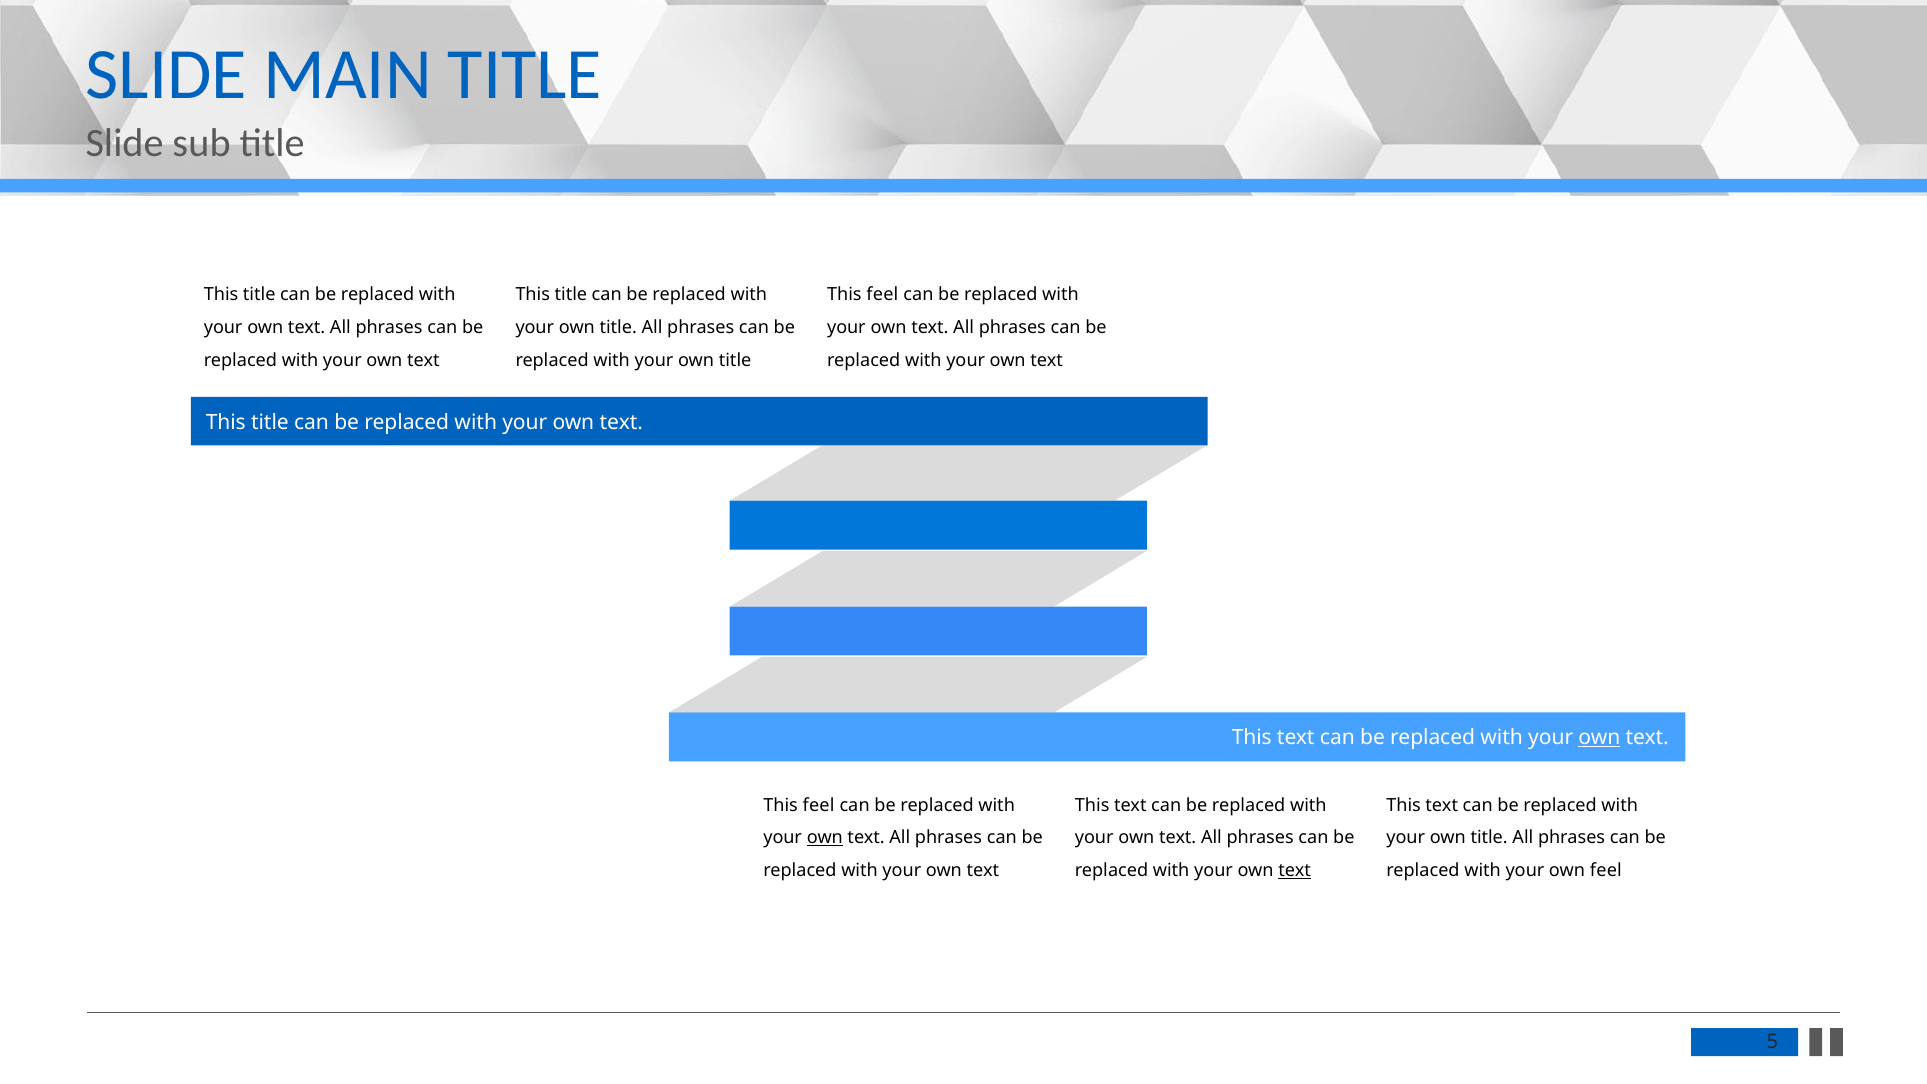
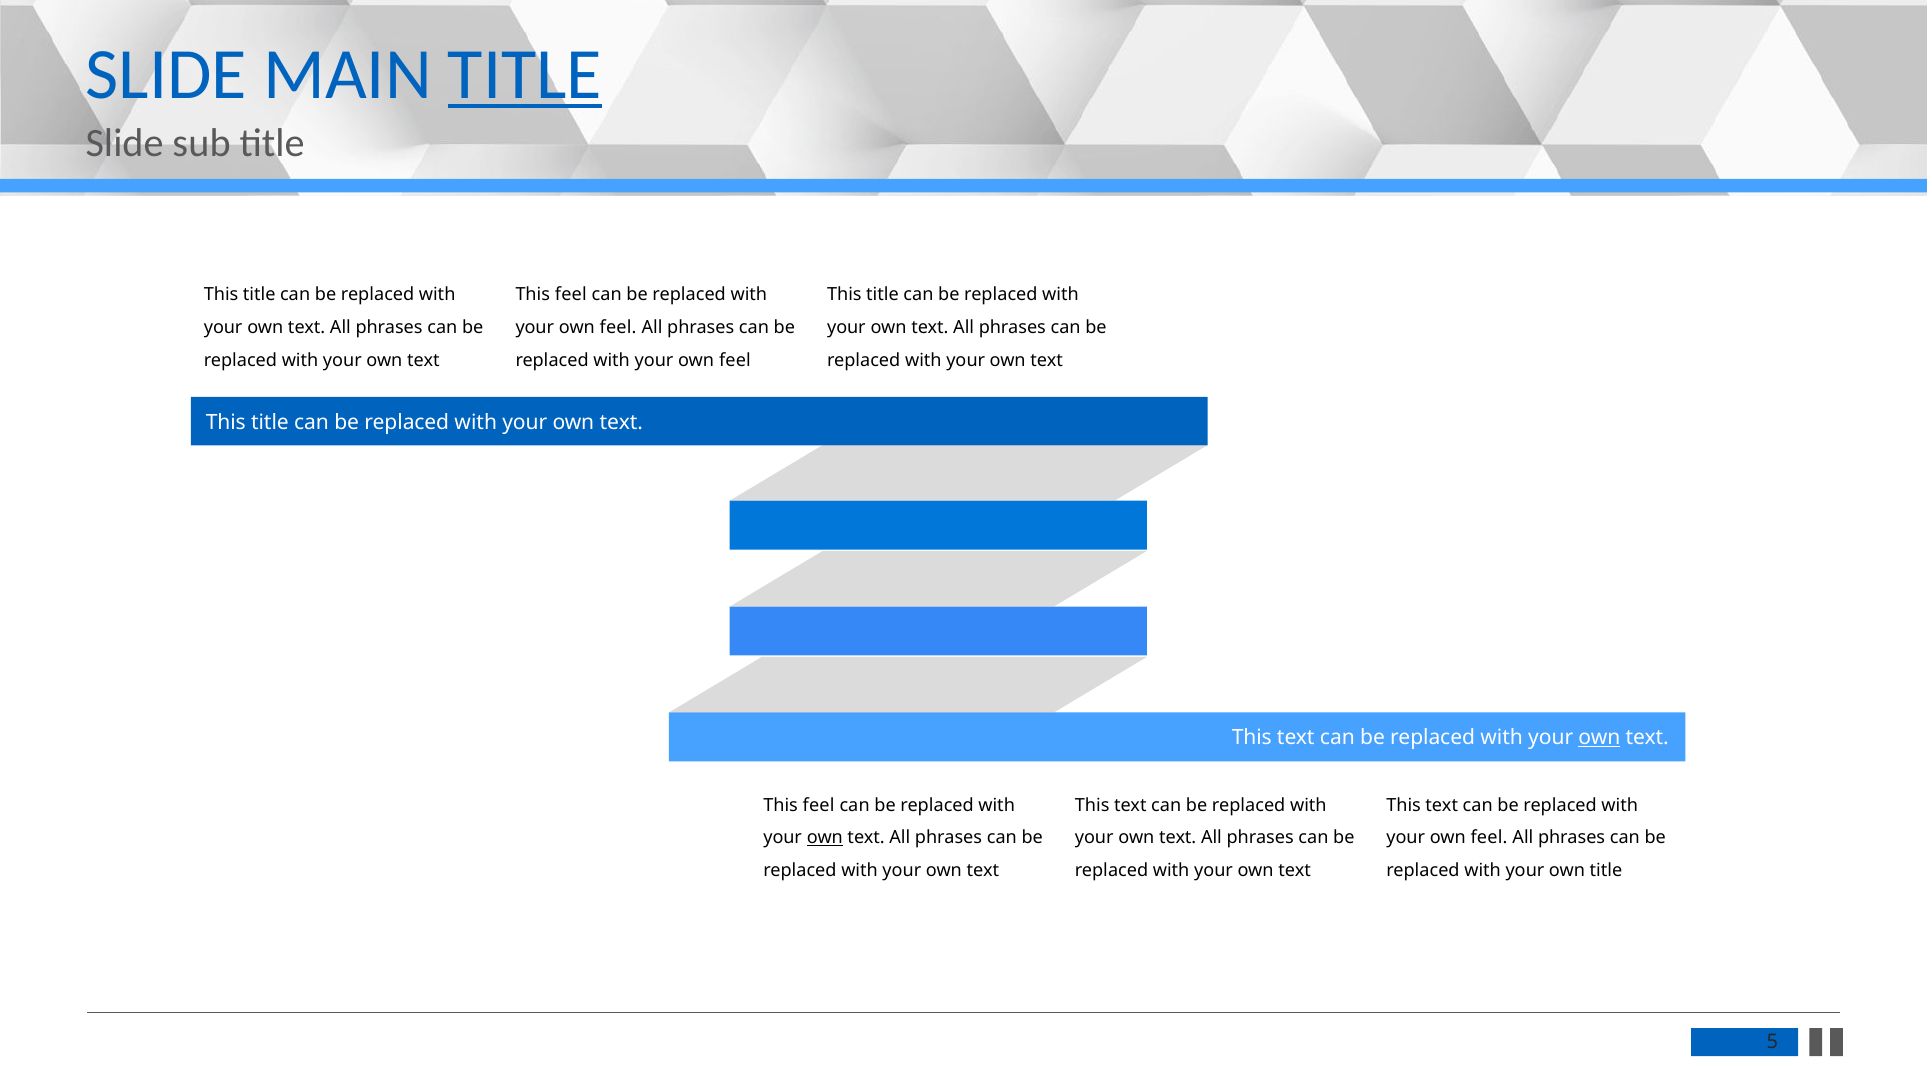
TITLE underline: none -> present (525, 75)
title: title -> feel (571, 295)
feel: feel -> title (883, 295)
title: title -> feel (618, 328)
title: title -> feel (735, 360)
title: title -> feel (1489, 838)
text underline: present -> none (1295, 871)
own feel: feel -> title (1606, 871)
